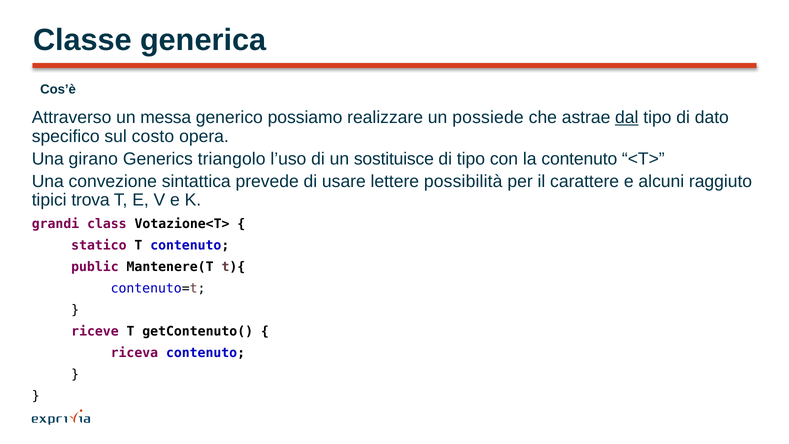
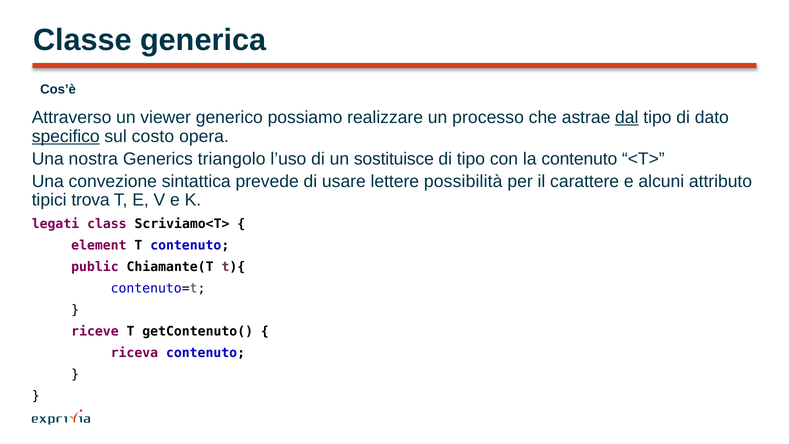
messa: messa -> viewer (166, 118)
possiede: possiede -> processo (488, 118)
specifico underline: none -> present (66, 136)
girano: girano -> nostra (93, 159)
raggiuto: raggiuto -> attributo (721, 181)
grandi: grandi -> legati (55, 224)
Votazione<T>: Votazione<T> -> Scriviamo<T> (182, 224)
statico: statico -> element (99, 245)
Mantenere(T: Mantenere(T -> Chiamante(T (170, 267)
